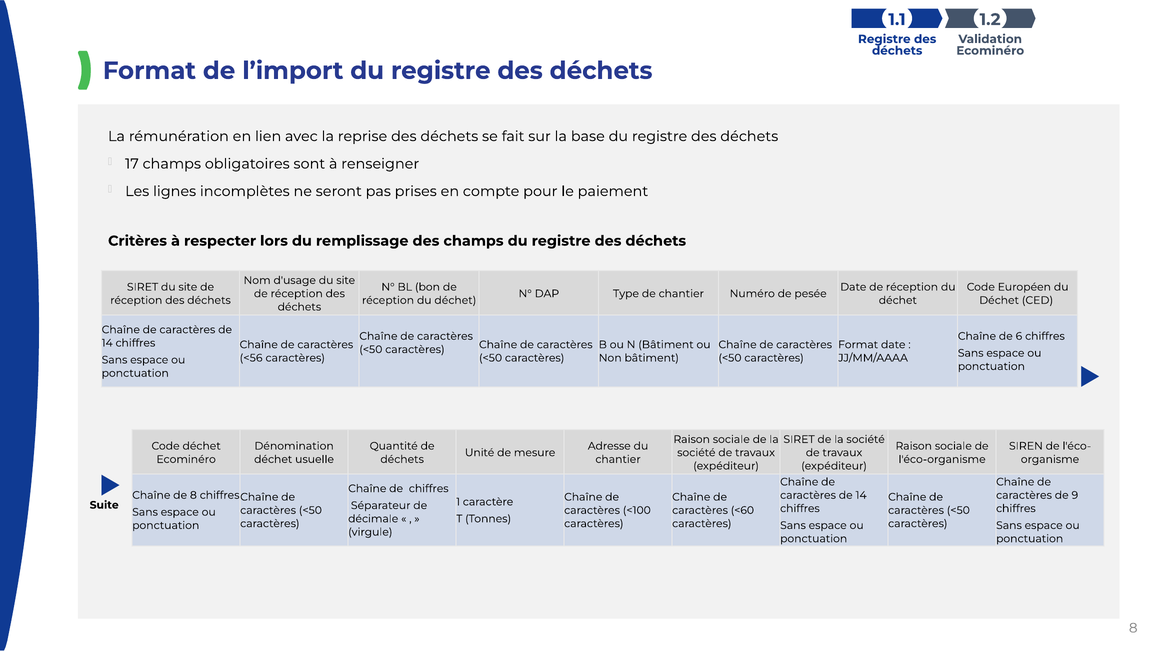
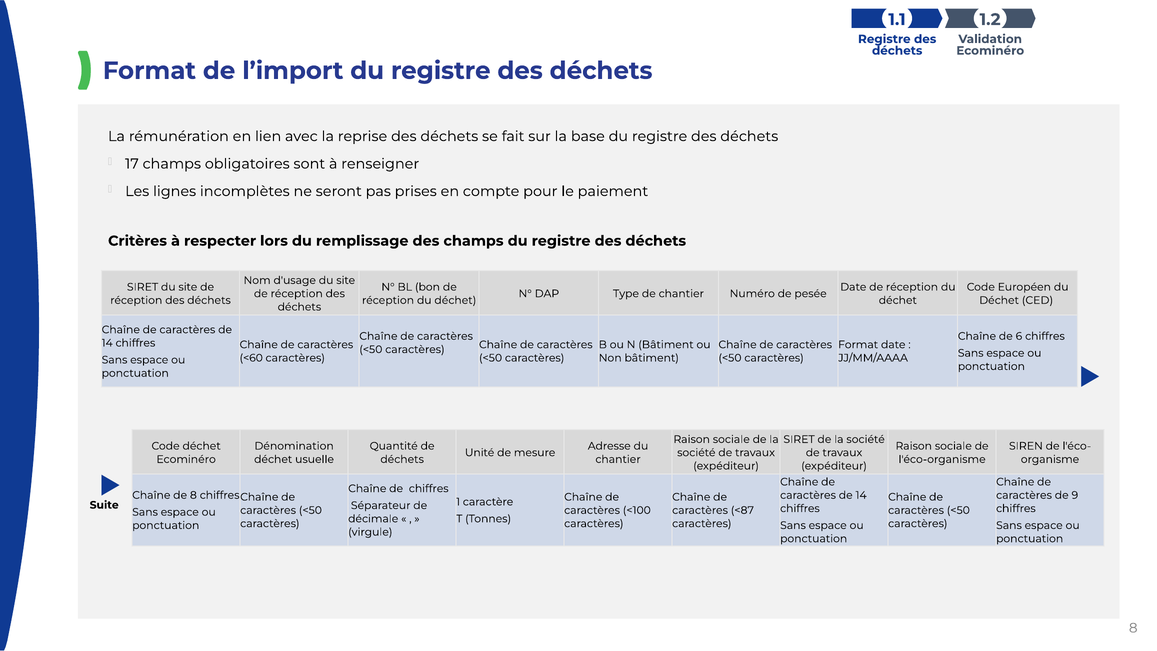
<56: <56 -> <60 (251, 358)
<60: <60 -> <87 (742, 510)
